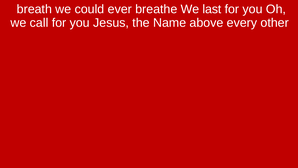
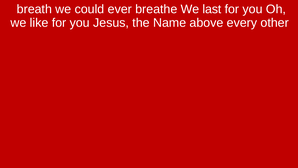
call: call -> like (39, 23)
